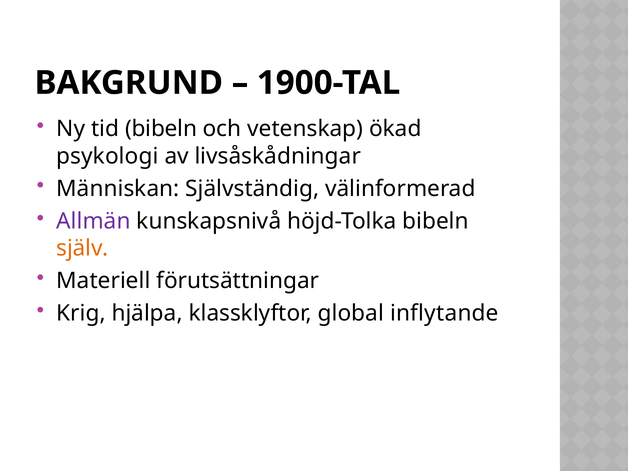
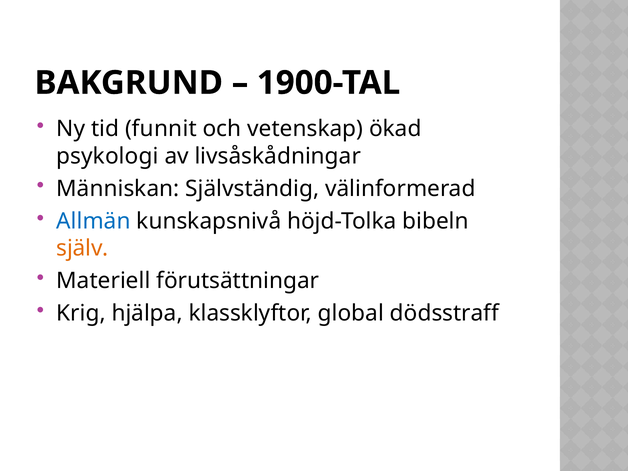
tid bibeln: bibeln -> funnit (161, 129)
Allmän colour: purple -> blue (93, 221)
inflytande: inflytande -> dödsstraff (444, 313)
